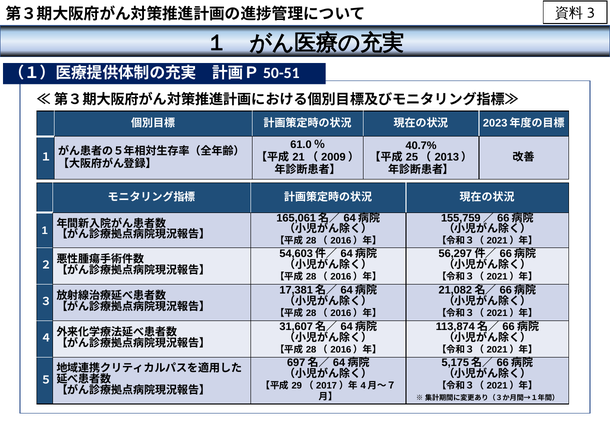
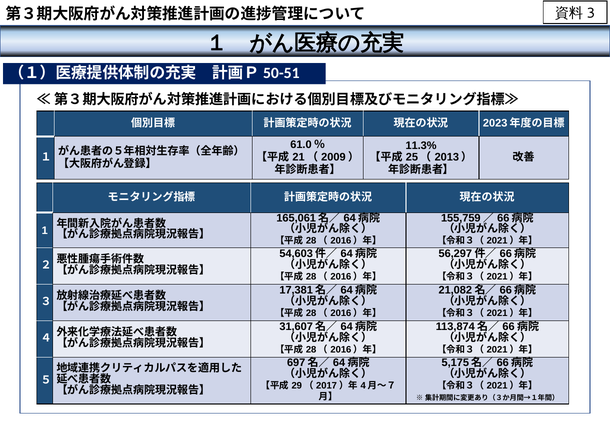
40.7%: 40.7% -> 11.3% (421, 146)
